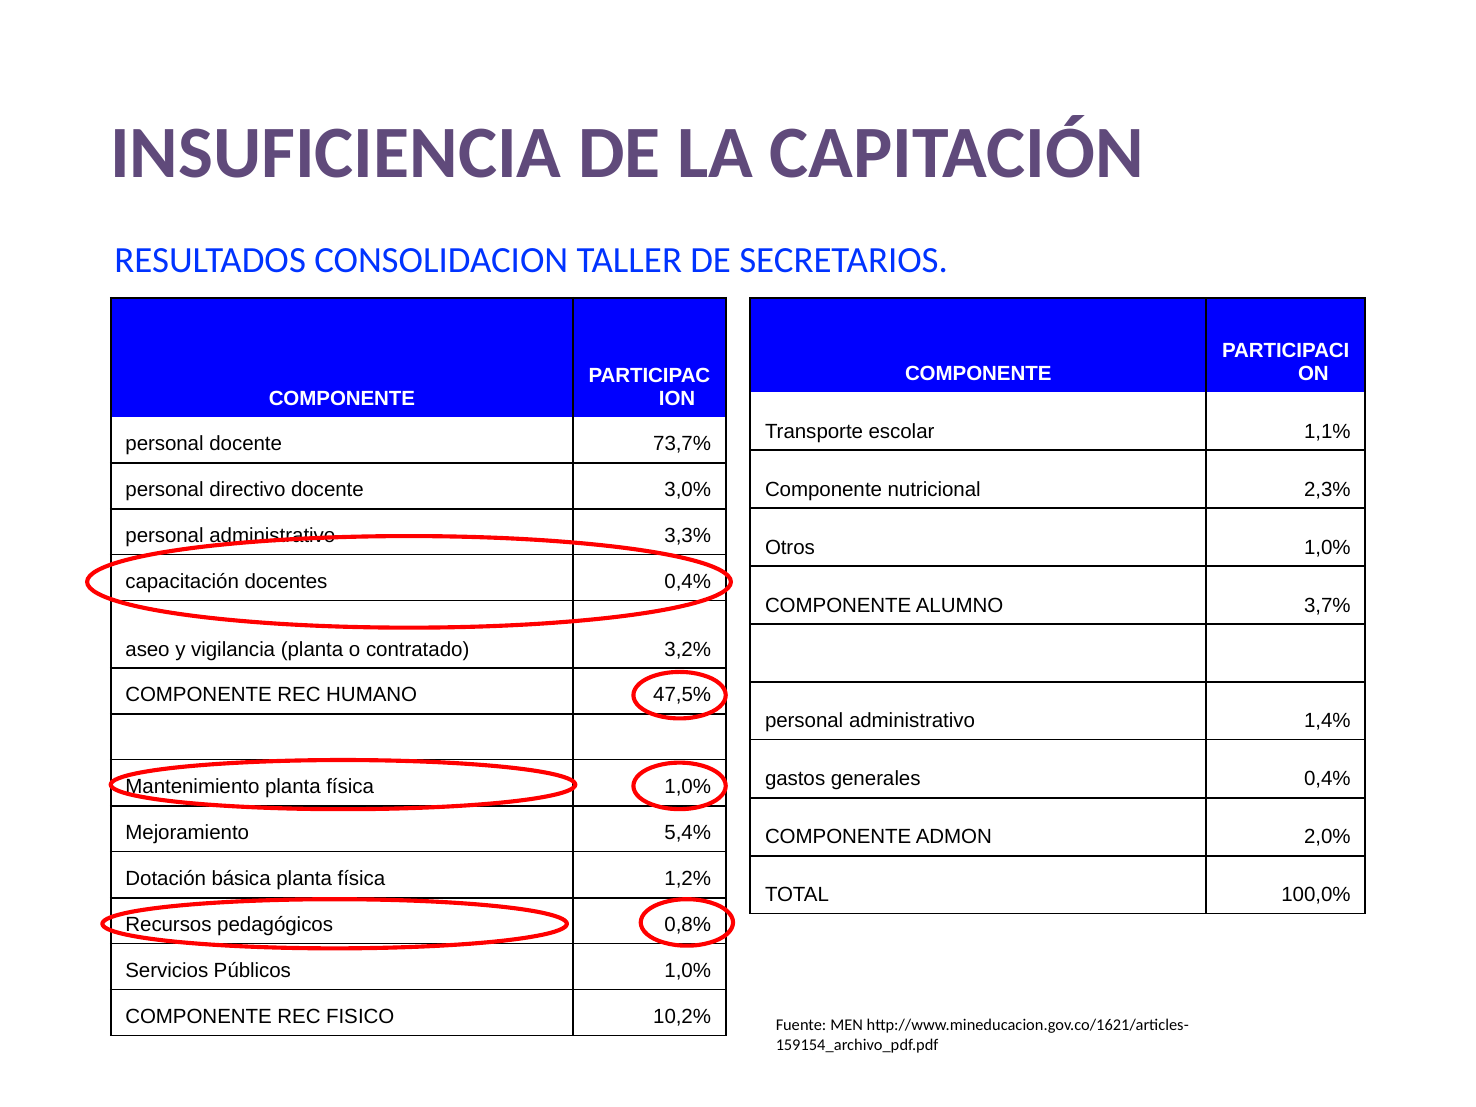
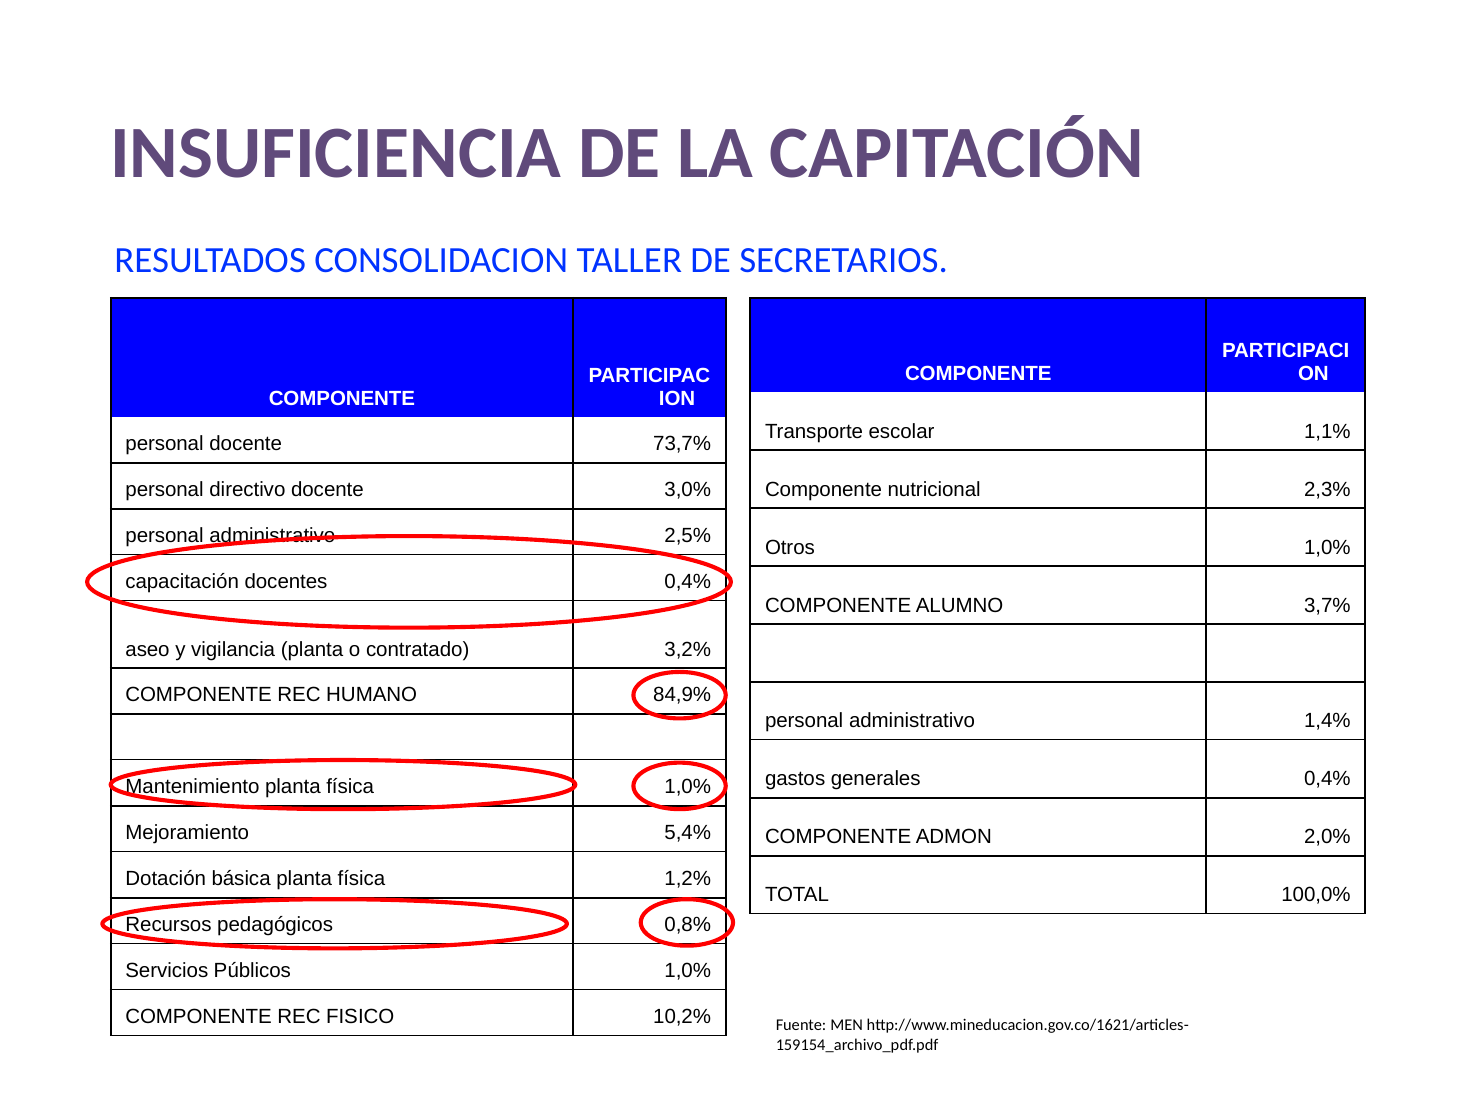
3,3%: 3,3% -> 2,5% (688, 536)
47,5%: 47,5% -> 84,9% (682, 695)
